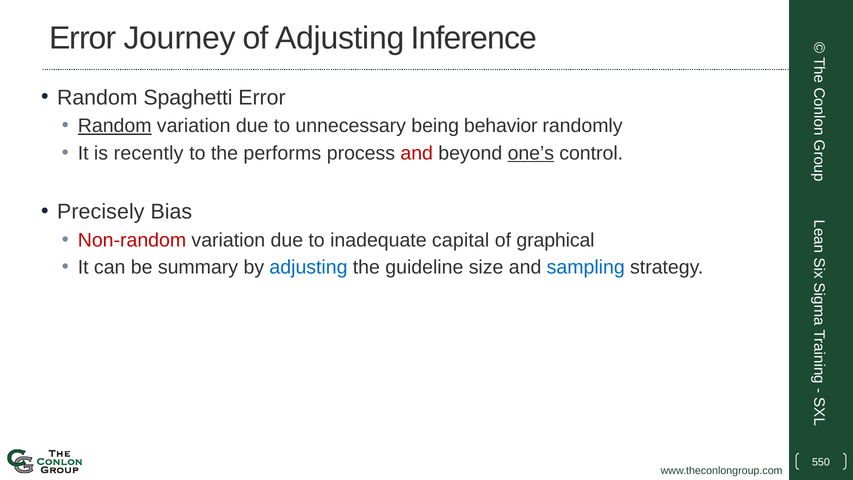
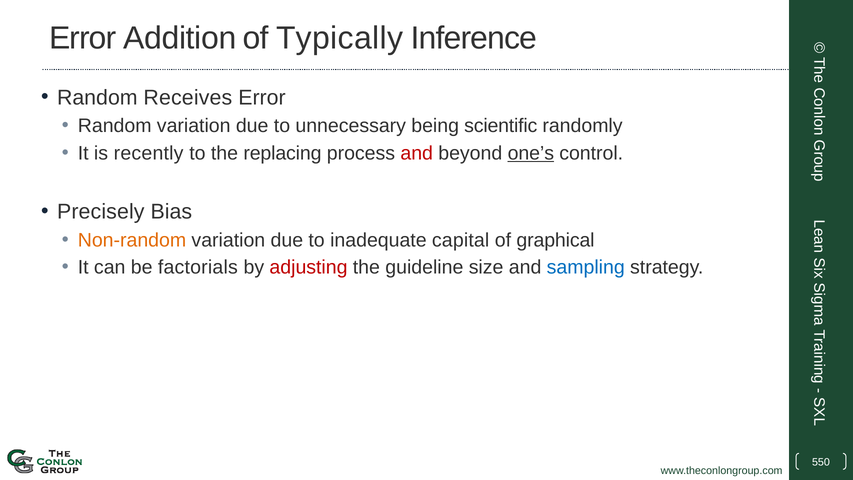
Journey: Journey -> Addition (180, 38)
of Adjusting: Adjusting -> Typically (340, 38)
Spaghetti: Spaghetti -> Receives (188, 97)
Random underline: present -> none (115, 126)
behavior: behavior -> scientific (501, 126)
performs: performs -> replacing (282, 153)
Non-random colour: red -> orange (132, 240)
summary: summary -> factorials (198, 267)
adjusting colour: blue -> red (309, 267)
